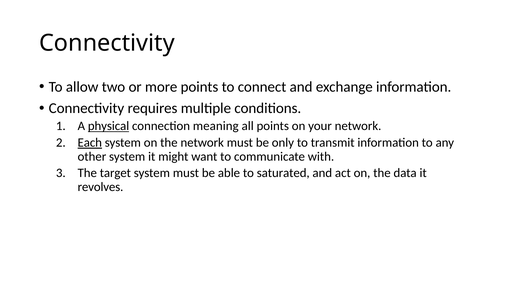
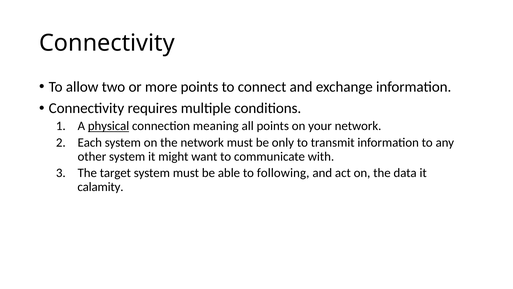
Each underline: present -> none (90, 142)
saturated: saturated -> following (283, 173)
revolves: revolves -> calamity (100, 187)
